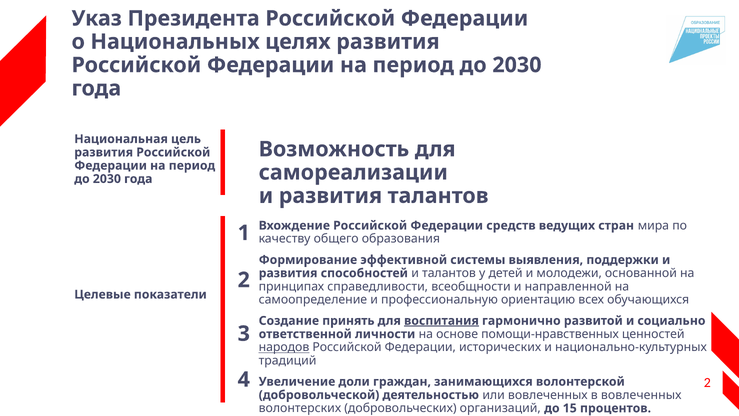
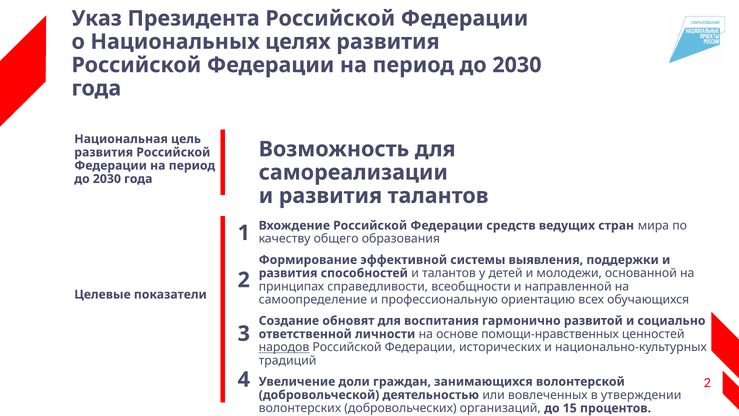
принять: принять -> обновят (348, 321)
воспитания underline: present -> none (441, 321)
в вовлеченных: вовлеченных -> утверждении (641, 395)
